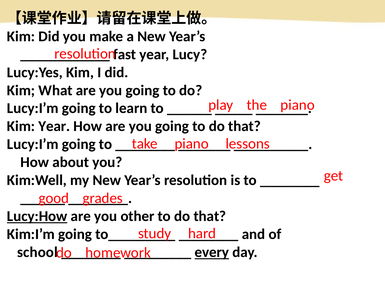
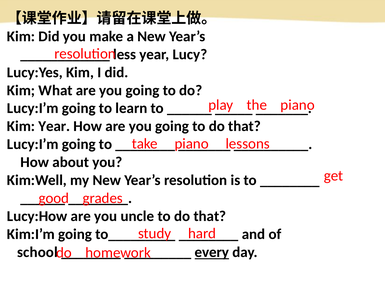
fast: fast -> less (125, 54)
Lucy:How underline: present -> none (37, 216)
other: other -> uncle (137, 216)
